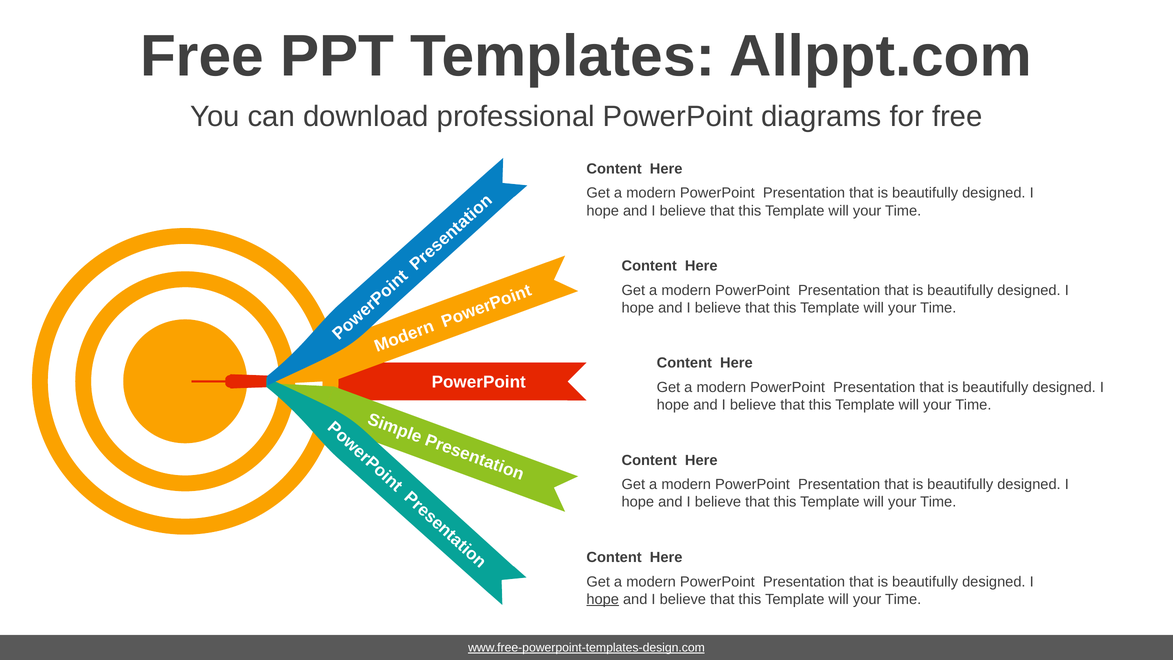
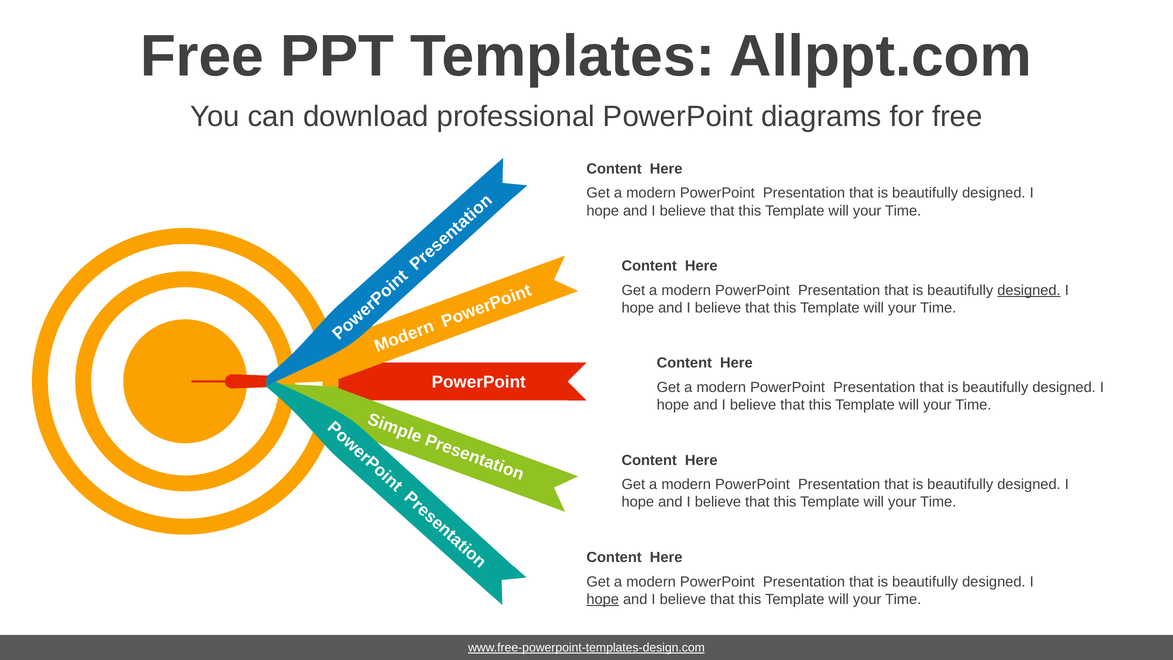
designed underline: none -> present (1029, 290)
